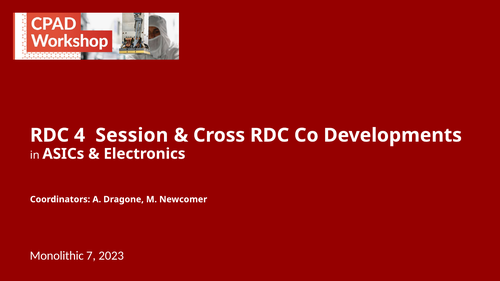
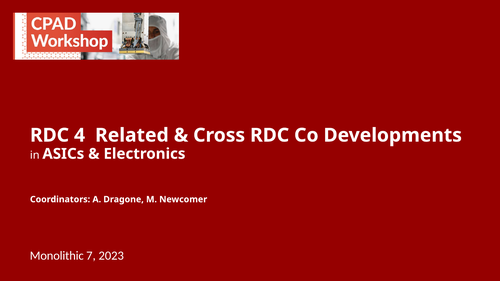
Session: Session -> Related (132, 135)
